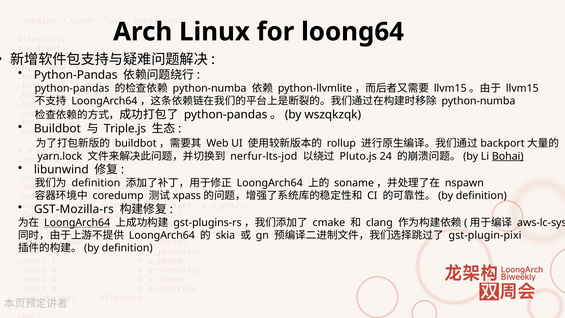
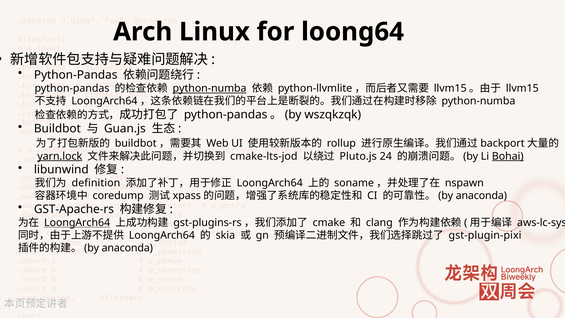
python-numba underline: none -> present (210, 88)
Triple.js: Triple.js -> Guan.js (125, 129)
yarn.lock underline: none -> present (60, 156)
nerfur-lts-jod: nerfur-lts-jod -> cmake-lts-jod (264, 156)
definition: definition -> anaconda (481, 196)
GST-Mozilla-rs: GST-Mozilla-rs -> GST-Apache-rs (74, 209)
definition: definition -> anaconda (127, 248)
